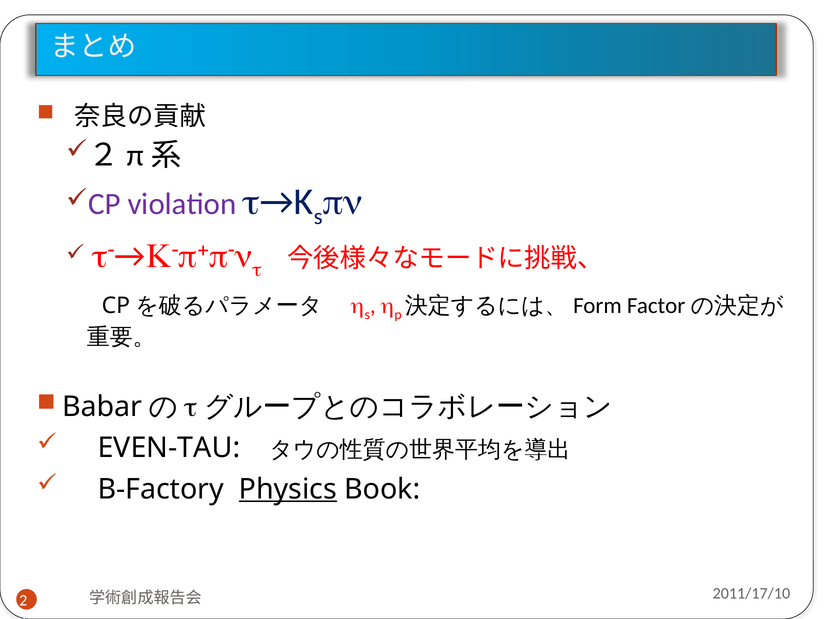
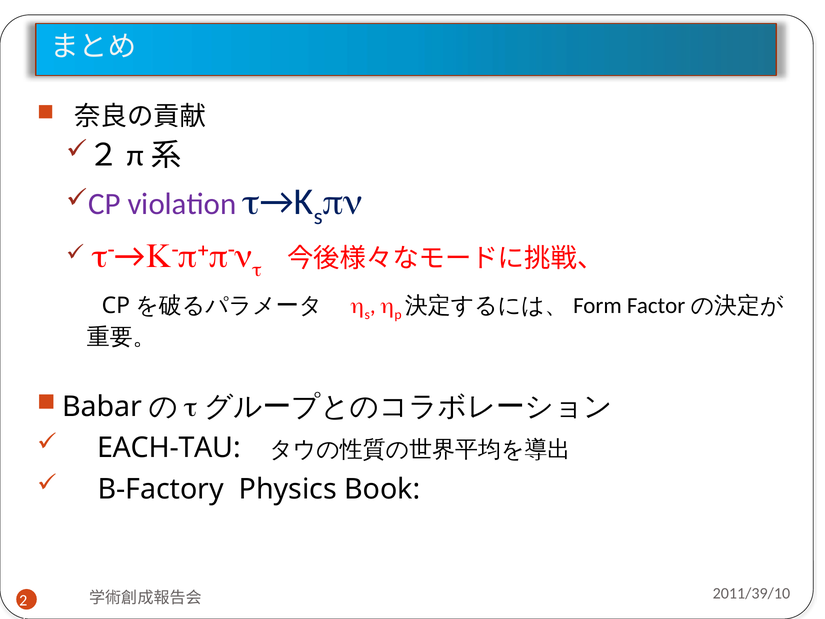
EVEN-TAU: EVEN-TAU -> EACH-TAU (169, 448)
Physics underline: present -> none (288, 489)
2011/17/10: 2011/17/10 -> 2011/39/10 (751, 593)
